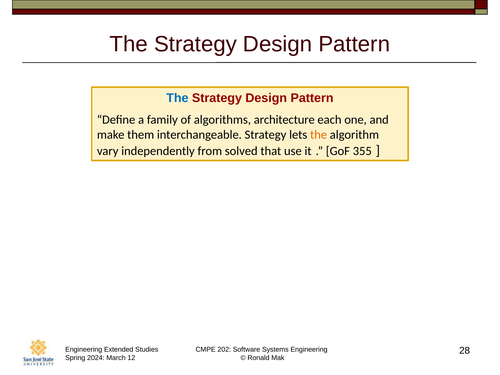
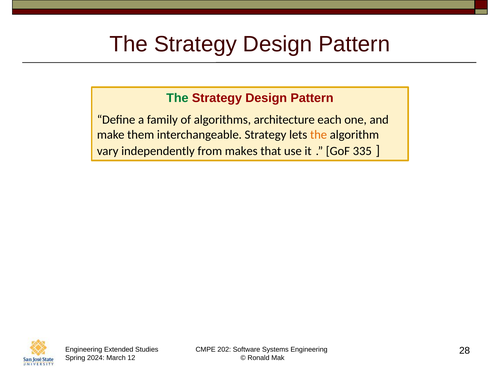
The colour: blue -> green (177, 98)
solved: solved -> makes (241, 151)
355: 355 -> 335 (362, 151)
